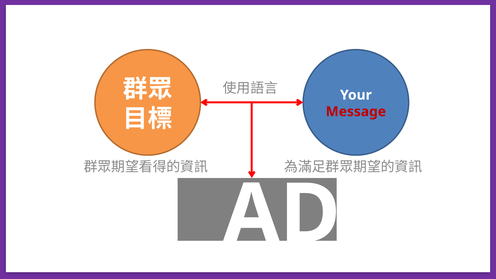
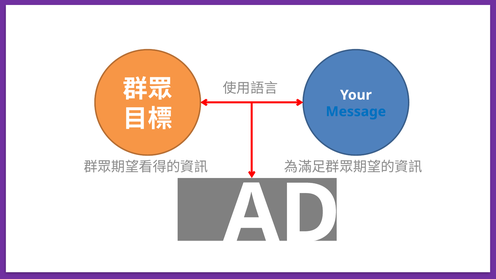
Message colour: red -> blue (356, 112)
